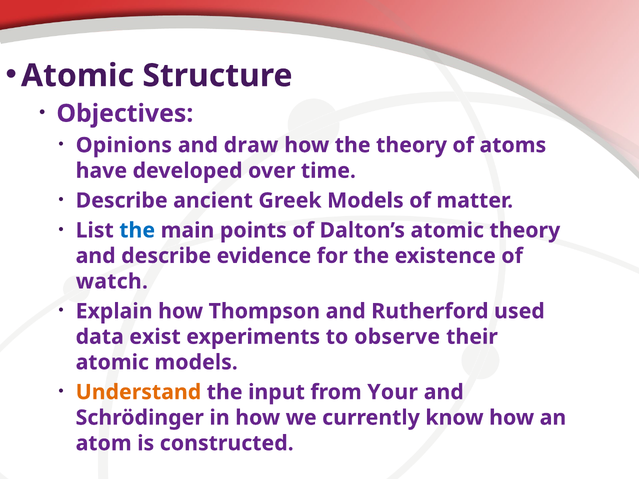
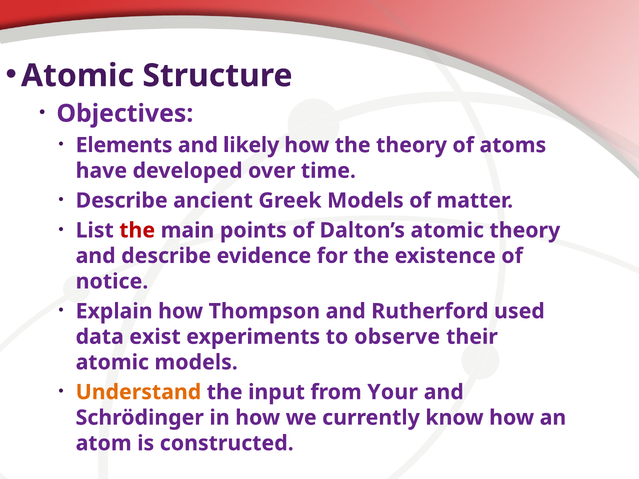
Opinions: Opinions -> Elements (124, 145)
draw: draw -> likely (251, 145)
the colour: blue -> red (137, 230)
watch: watch -> notice (112, 282)
